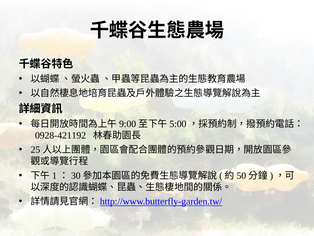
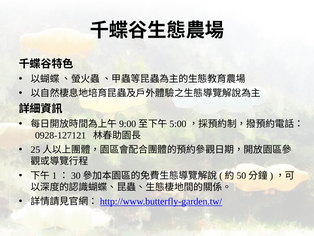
0928-421192: 0928-421192 -> 0928-127121 (61, 135)
